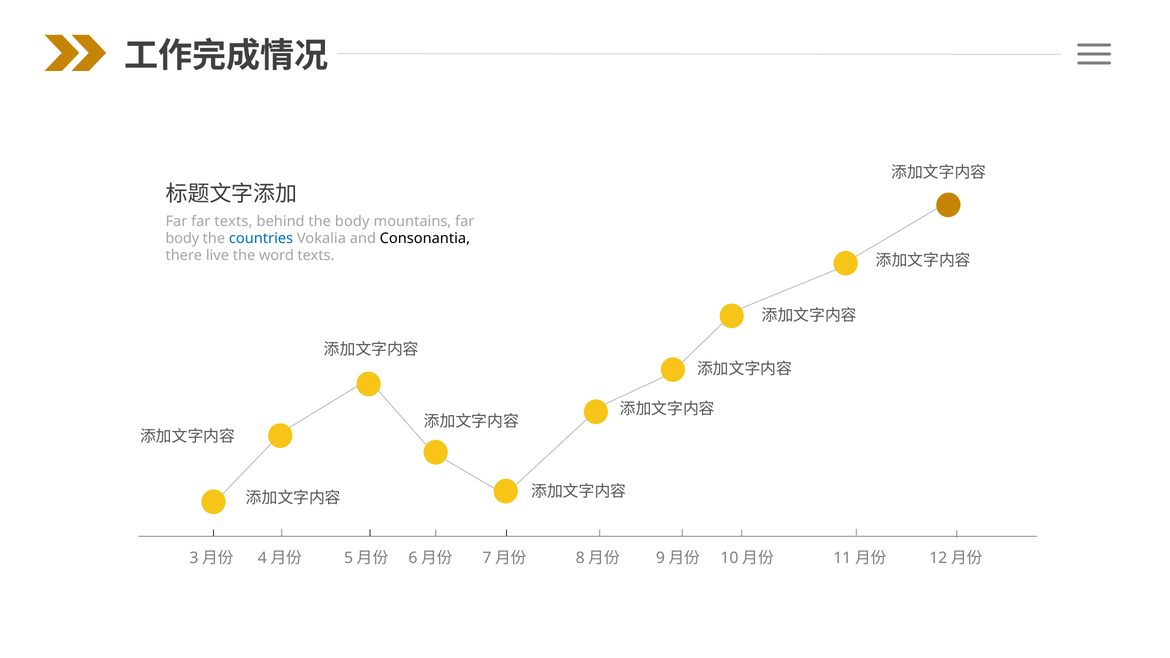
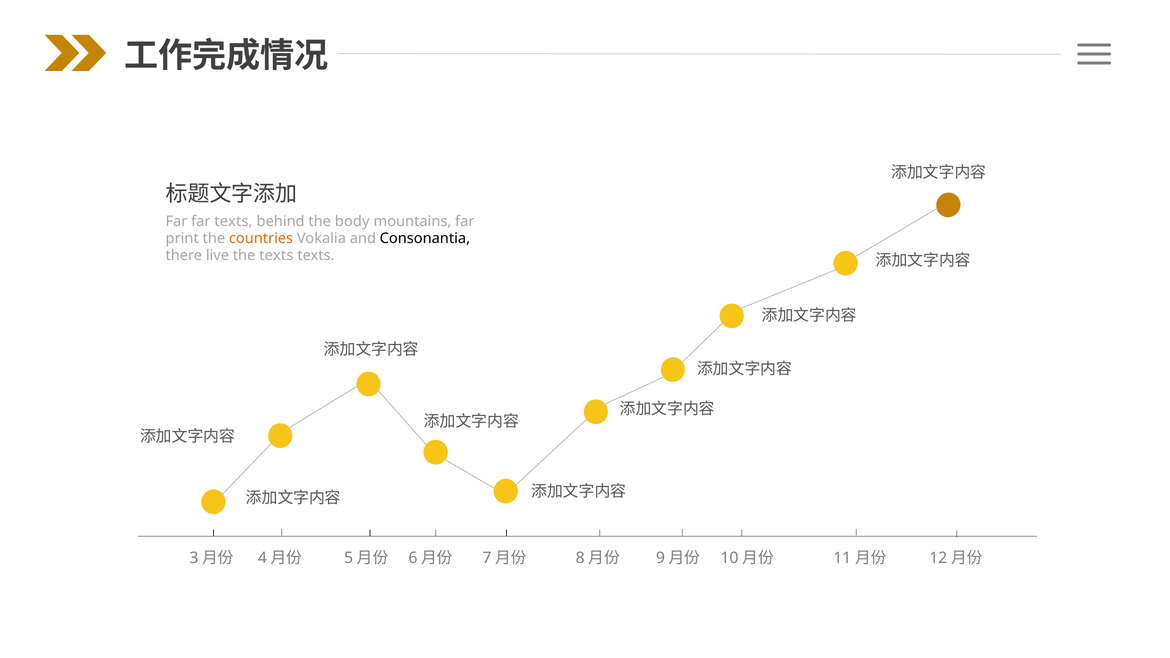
body: body -> print (182, 238)
countries colour: blue -> orange (261, 238)
the word: word -> texts (276, 255)
